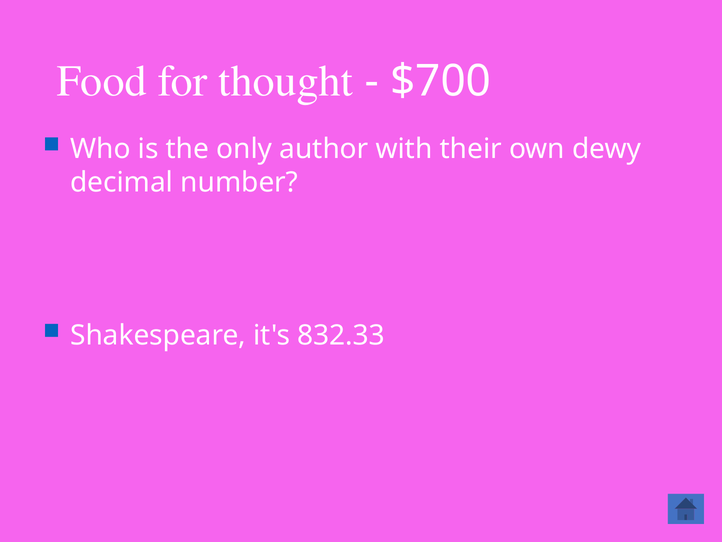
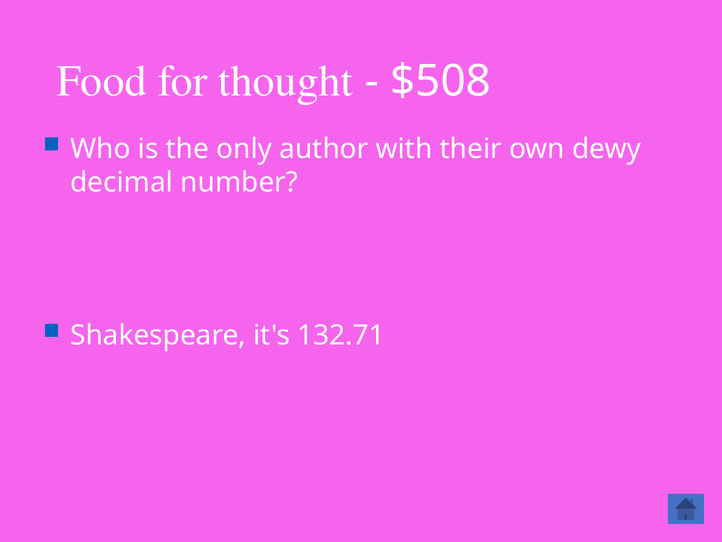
$700: $700 -> $508 (441, 81)
832.33: 832.33 -> 132.71 (341, 335)
